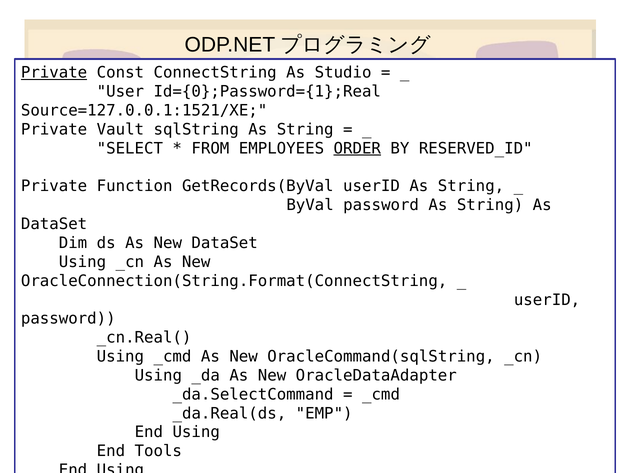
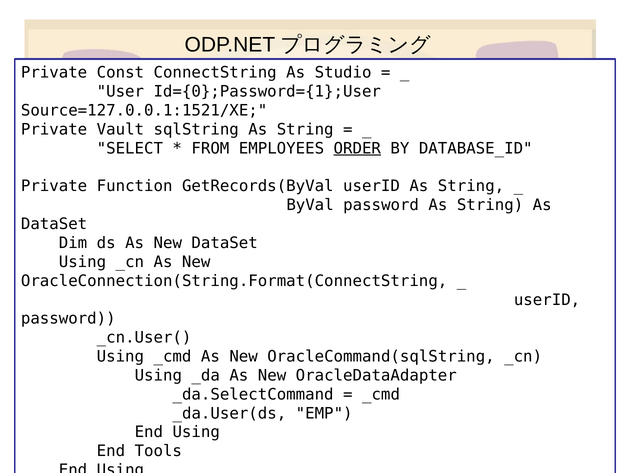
Private underline: present -> none (54, 73)
Id={0};Password={1};Real: Id={0};Password={1};Real -> Id={0};Password={1};User (267, 92)
RESERVED_ID: RESERVED_ID -> DATABASE_ID (476, 148)
_cn.Real(: _cn.Real( -> _cn.User( (144, 337)
_da.Real(ds: _da.Real(ds -> _da.User(ds (229, 413)
